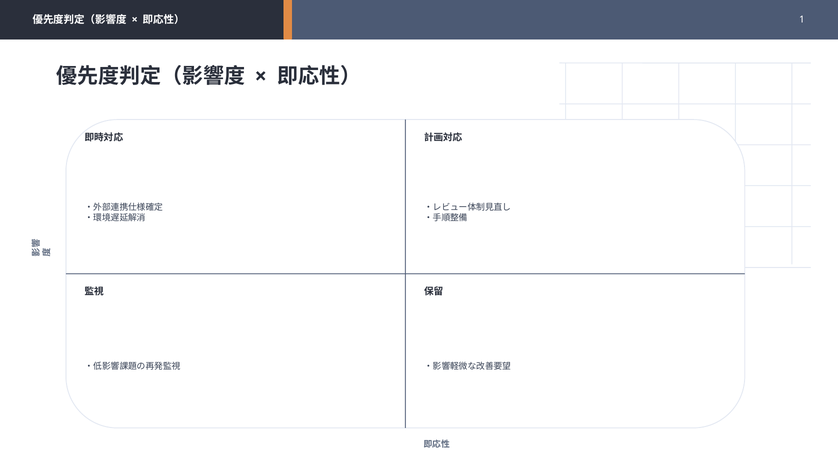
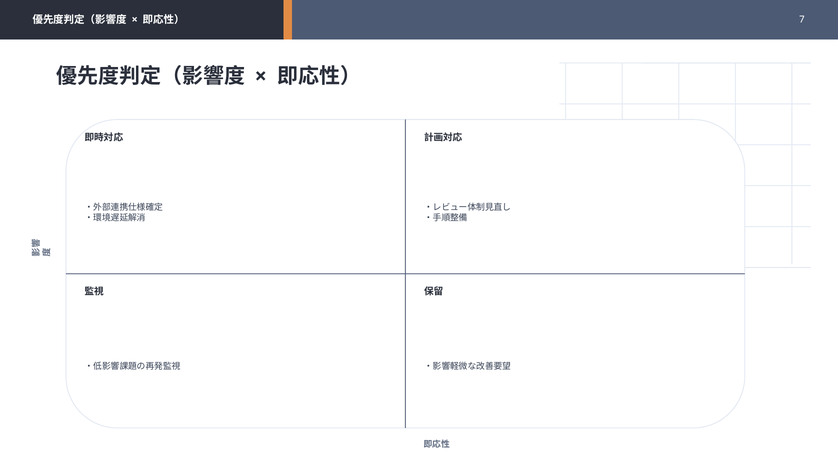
1: 1 -> 7 (802, 19)
